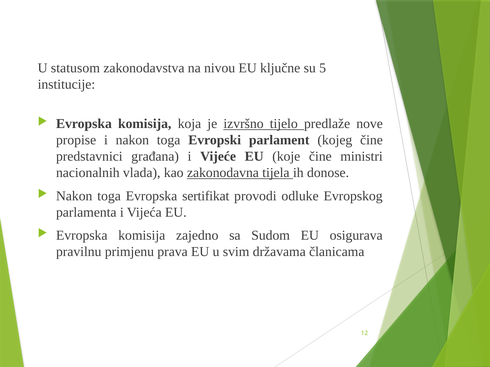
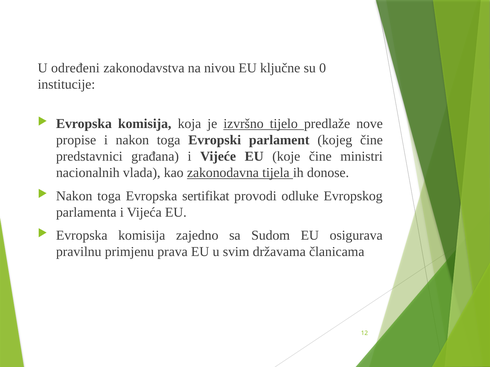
statusom: statusom -> određeni (75, 68)
5: 5 -> 0 (323, 68)
